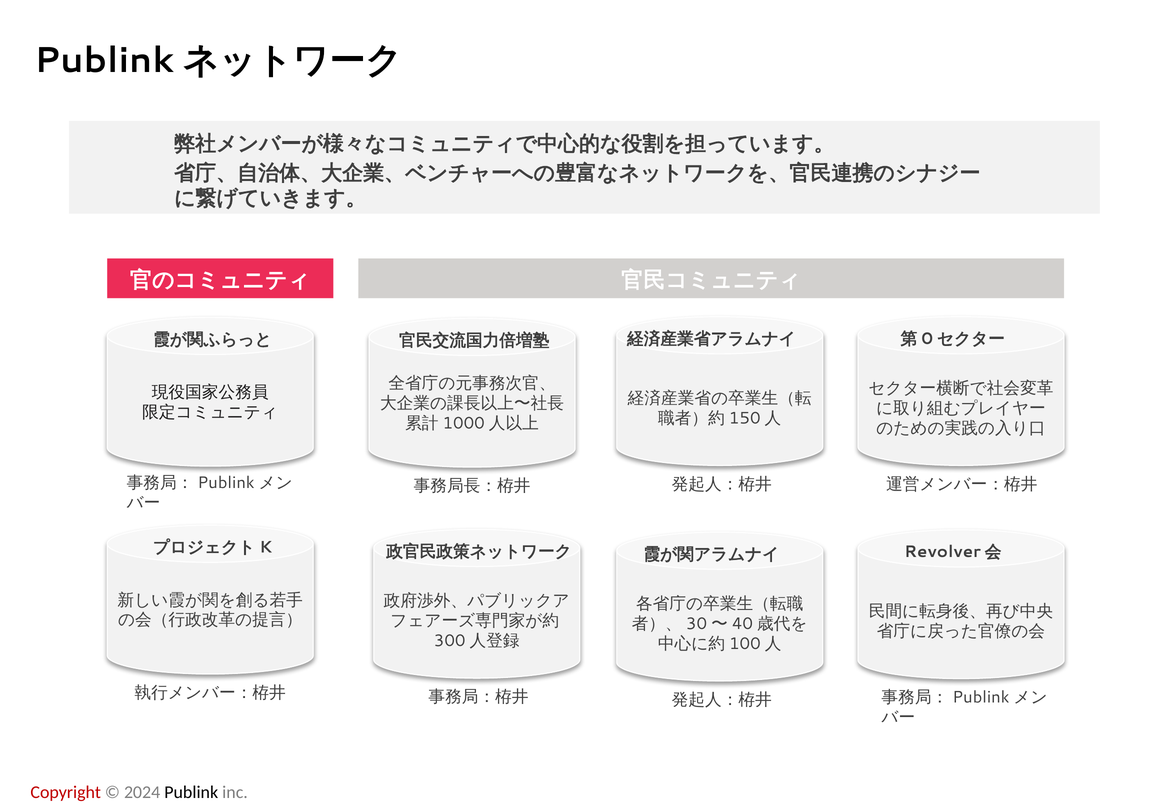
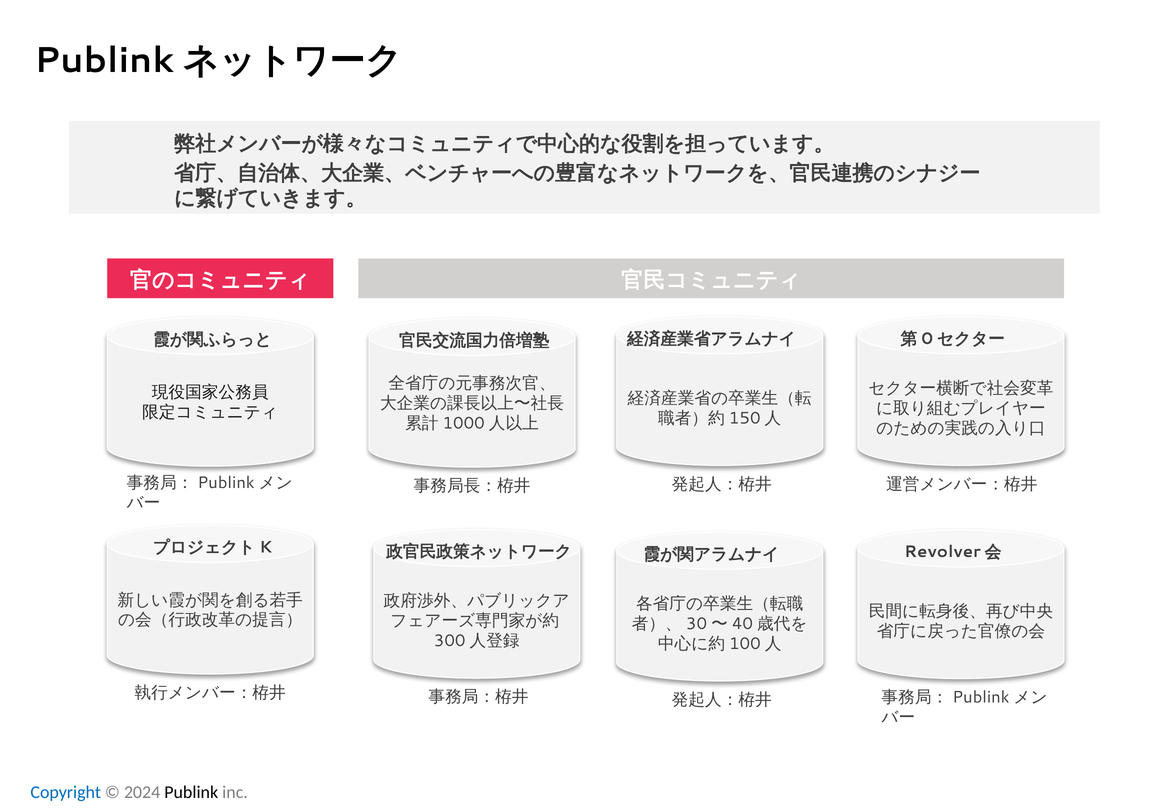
Copyright colour: red -> blue (66, 792)
